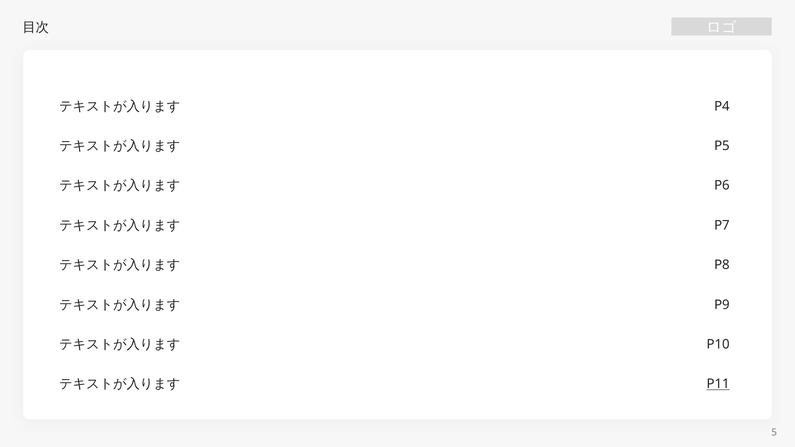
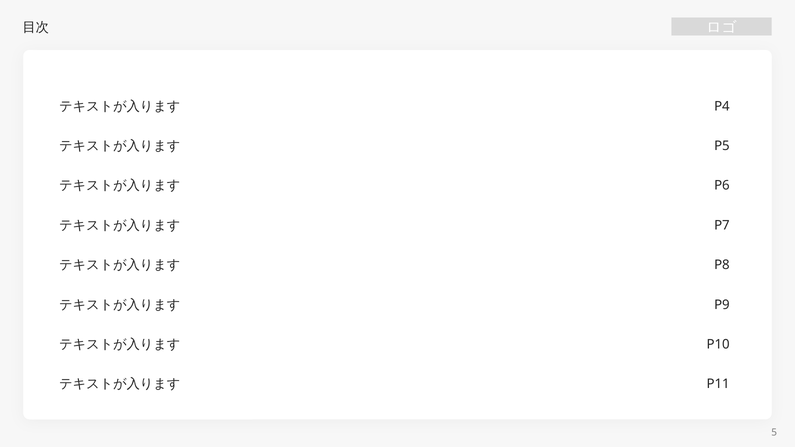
P11 underline: present -> none (718, 384)
